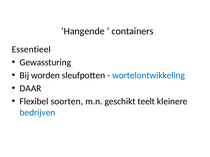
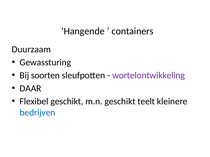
Essentieel: Essentieel -> Duurzaam (31, 49)
worden: worden -> soorten (45, 76)
wortelontwikkeling colour: blue -> purple (149, 76)
Flexibel soorten: soorten -> geschikt (67, 102)
